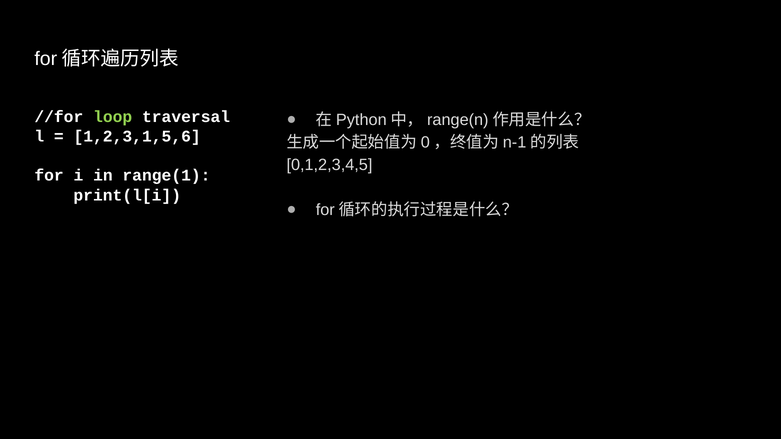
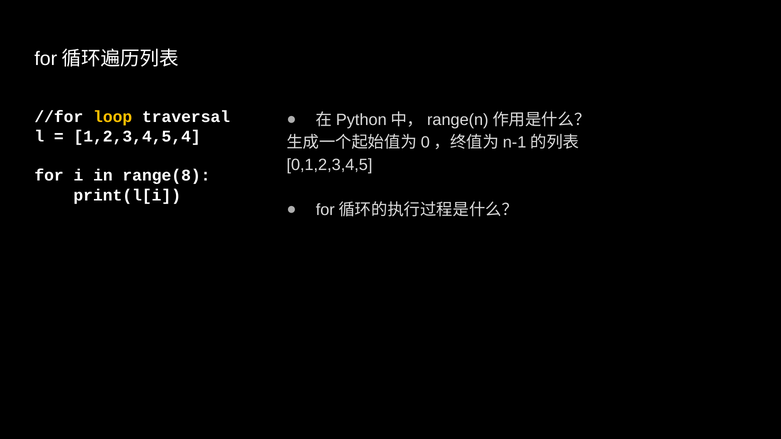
loop colour: light green -> yellow (113, 117)
1,2,3,1,5,6: 1,2,3,1,5,6 -> 1,2,3,4,5,4 (137, 137)
range(1: range(1 -> range(8 (166, 176)
